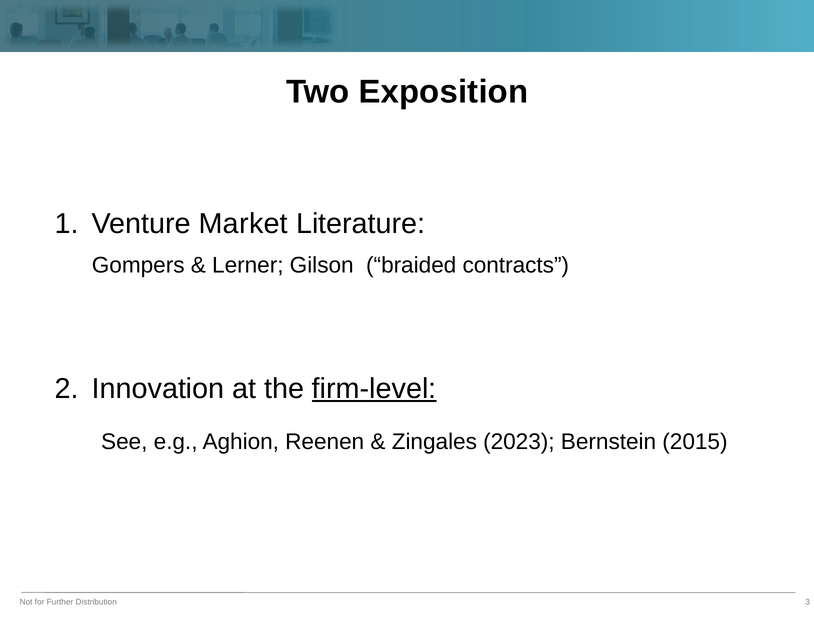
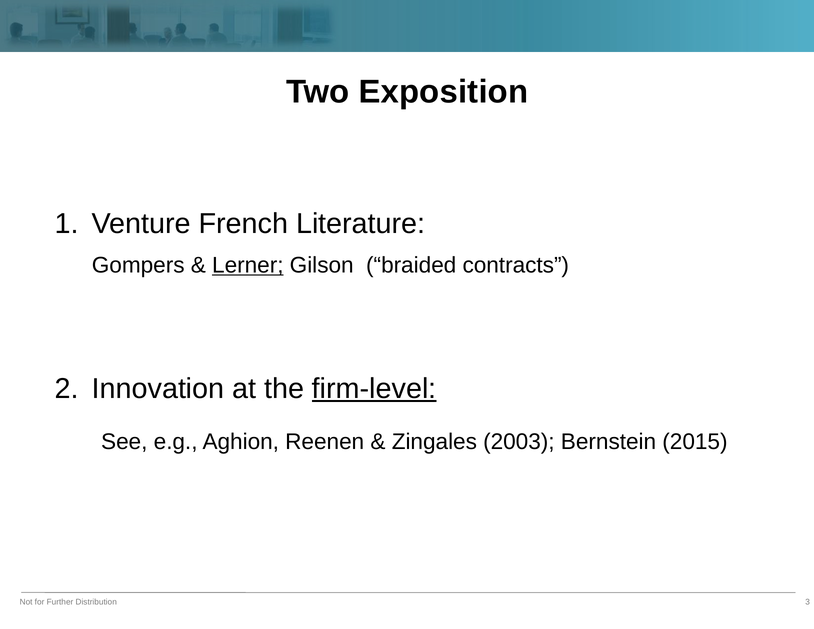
Market: Market -> French (243, 224)
Lerner underline: none -> present (248, 265)
2023: 2023 -> 2003 (519, 442)
